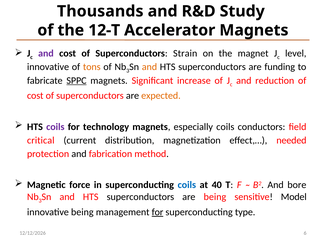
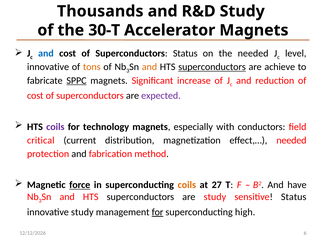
12-T: 12-T -> 30-T (104, 30)
and colour: purple -> blue (46, 54)
Superconductors Strain: Strain -> Status (185, 54)
the magnet: magnet -> needed (253, 54)
superconductors underline: none -> present (212, 67)
funding: funding -> achieve (280, 67)
expected colour: orange -> purple (161, 96)
especially coils: coils -> with (225, 127)
force underline: none -> present (80, 185)
coils colour: blue -> orange (187, 185)
40: 40 -> 27 (217, 185)
bore: bore -> have (297, 185)
are being: being -> study (215, 197)
sensitive Model: Model -> Status (294, 197)
innovative being: being -> study (82, 212)
type: type -> high (245, 212)
